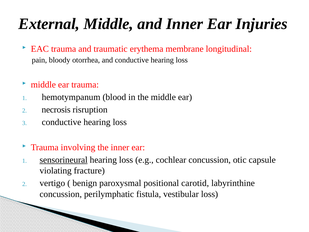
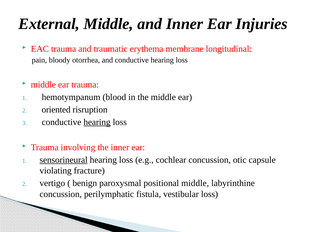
necrosis: necrosis -> oriented (56, 110)
hearing underline: none -> present (97, 122)
positional carotid: carotid -> middle (195, 183)
